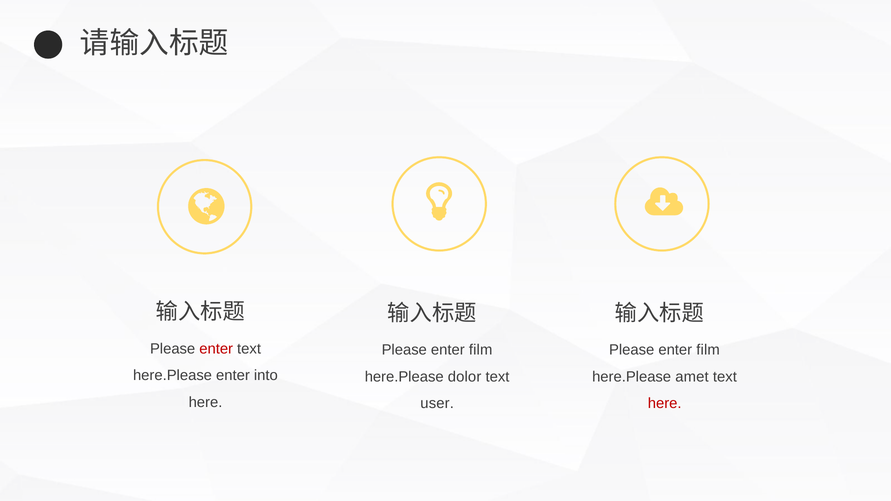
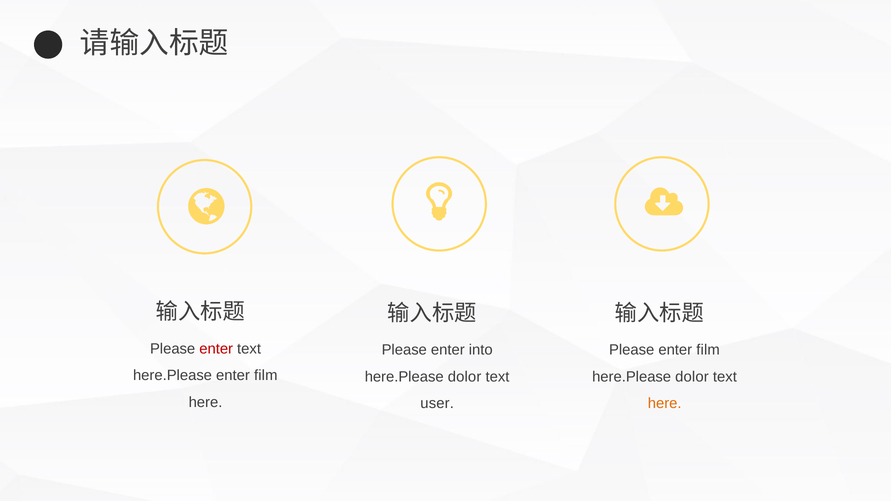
film: film -> into (481, 350)
here.Please enter into: into -> film (266, 376)
amet: amet -> dolor (692, 377)
here colour: red -> orange (665, 404)
